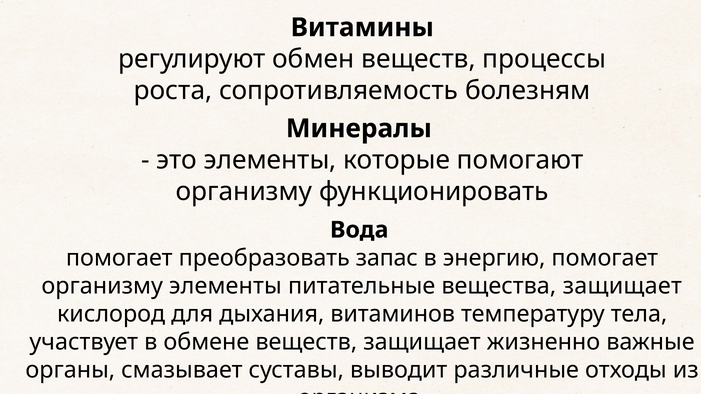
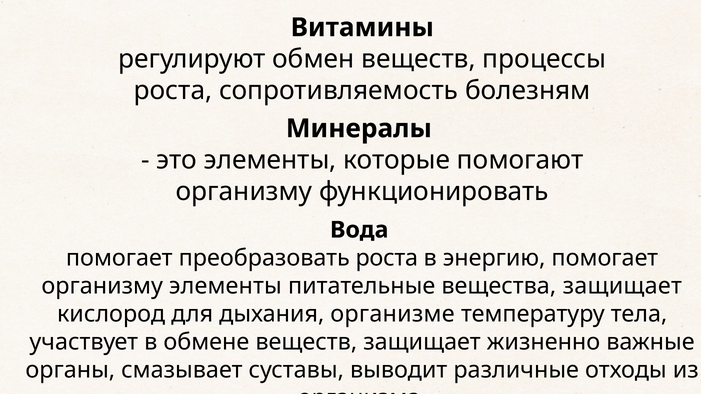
преобразовать запас: запас -> роста (387, 258)
витаминов: витаминов -> организме (392, 314)
